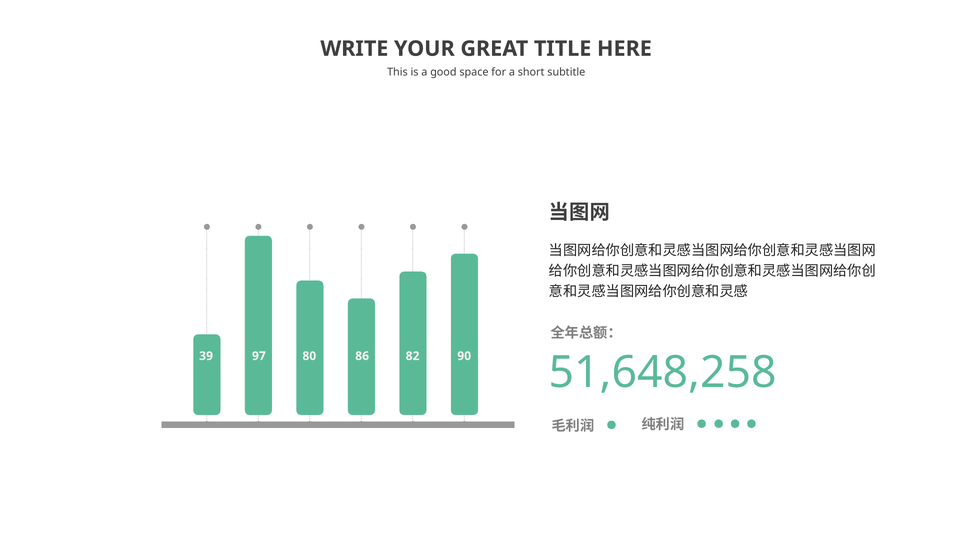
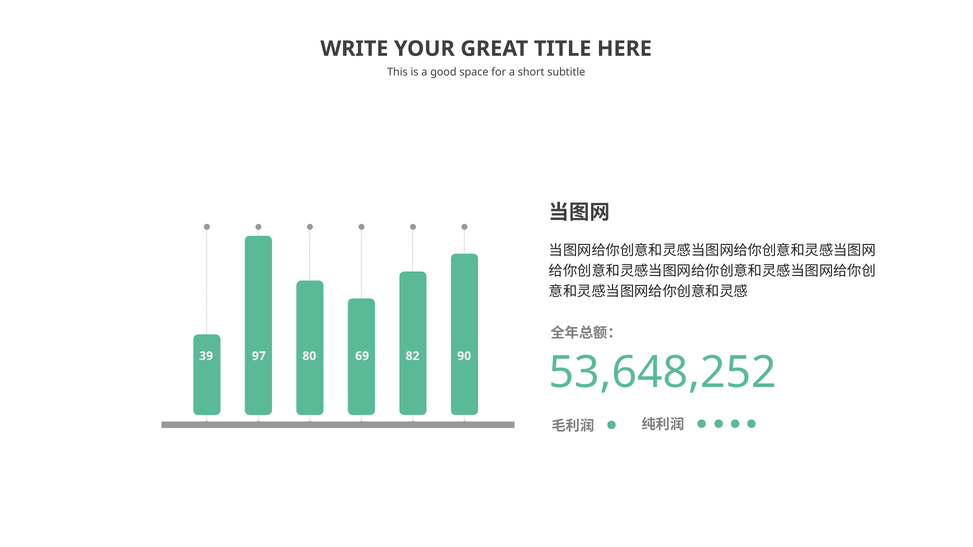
86: 86 -> 69 (362, 356)
51,648,258: 51,648,258 -> 53,648,252 (663, 373)
